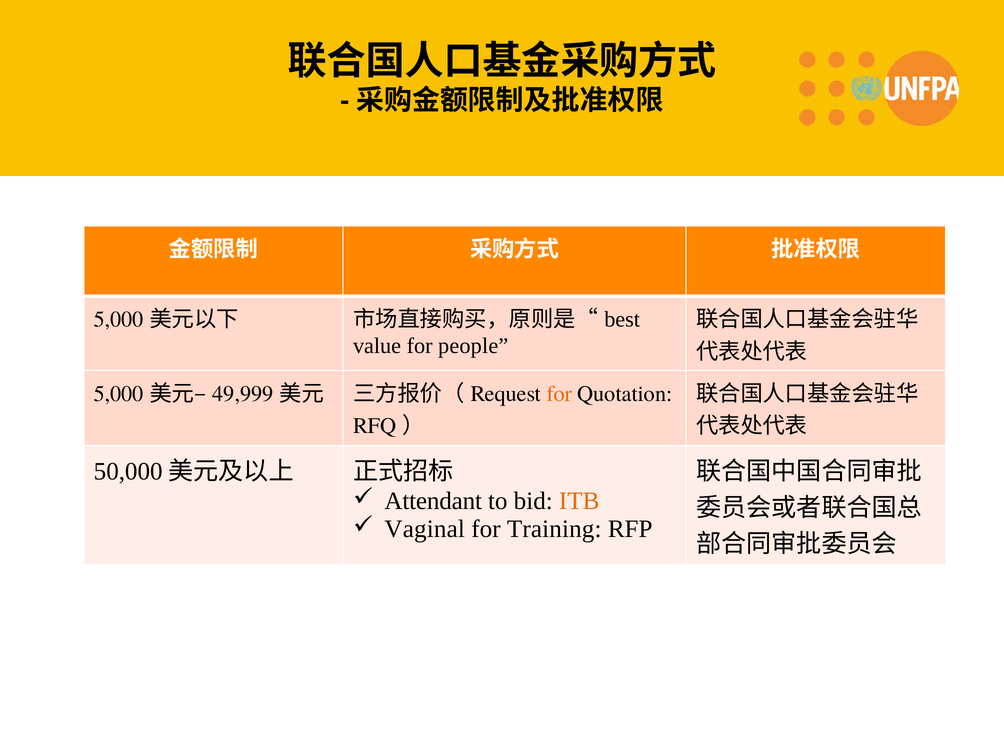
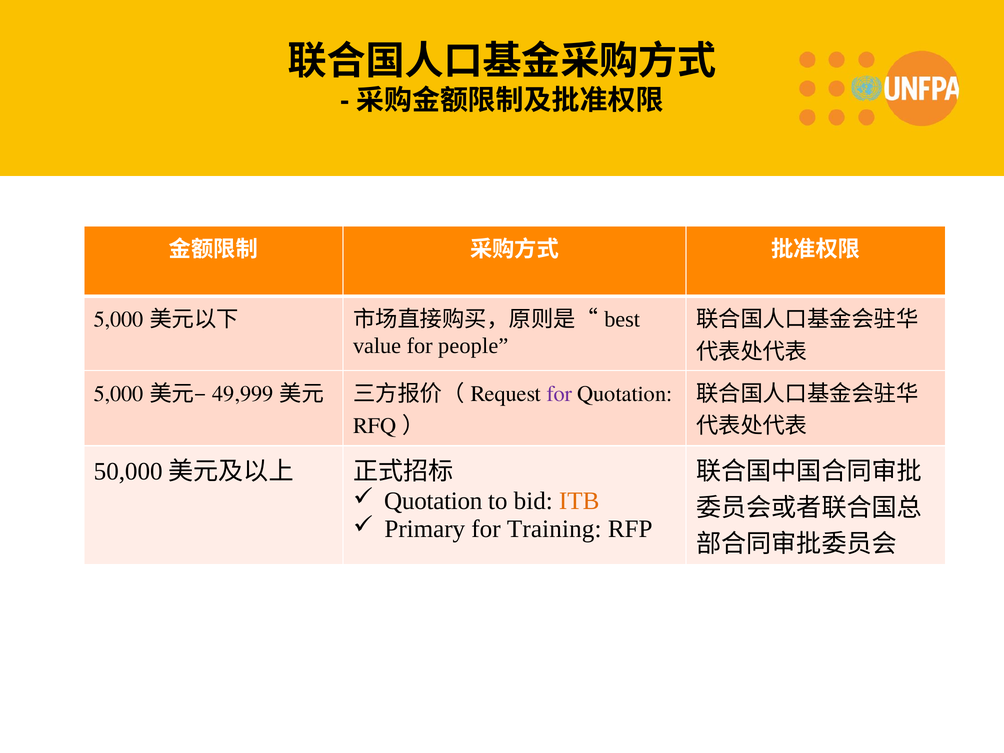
for colour: orange -> purple (559, 394)
Attendant: Attendant -> Quotation (433, 501)
Vaginal: Vaginal -> Primary (425, 529)
